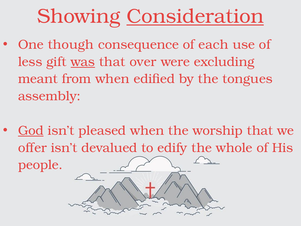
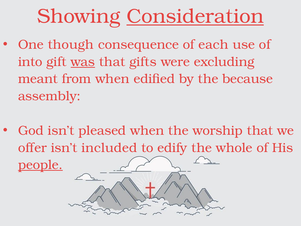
less: less -> into (30, 62)
over: over -> gifts (143, 62)
tongues: tongues -> because (248, 79)
God underline: present -> none (31, 130)
devalued: devalued -> included (109, 148)
people underline: none -> present (40, 165)
